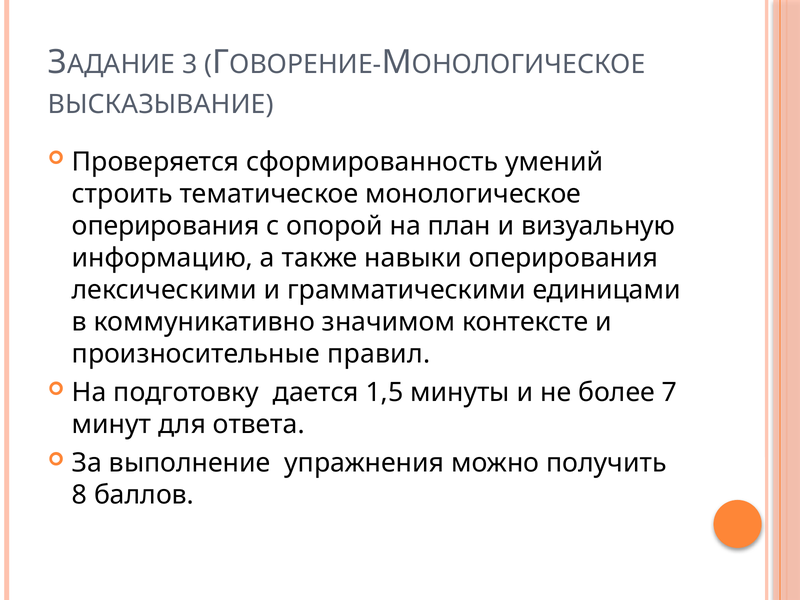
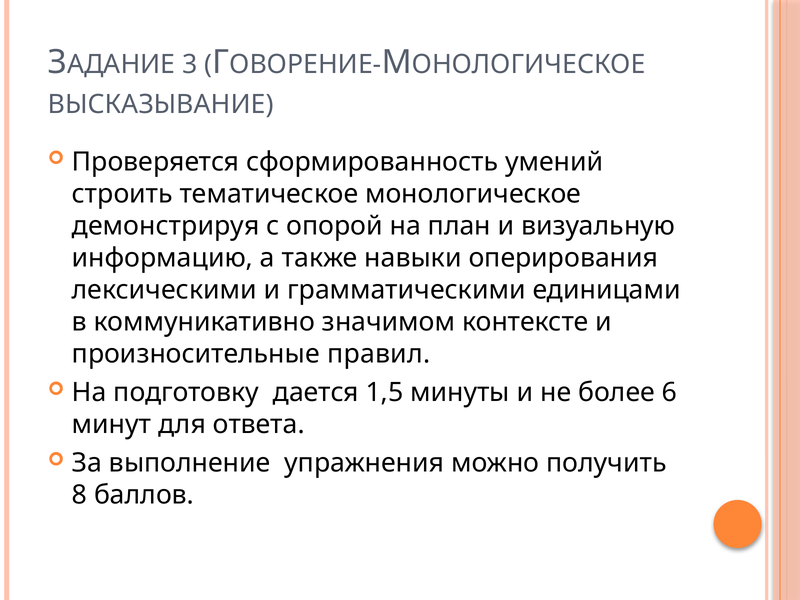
оперирования: оперирования -> демонстрируя (166, 226)
7: 7 -> 6 (669, 392)
